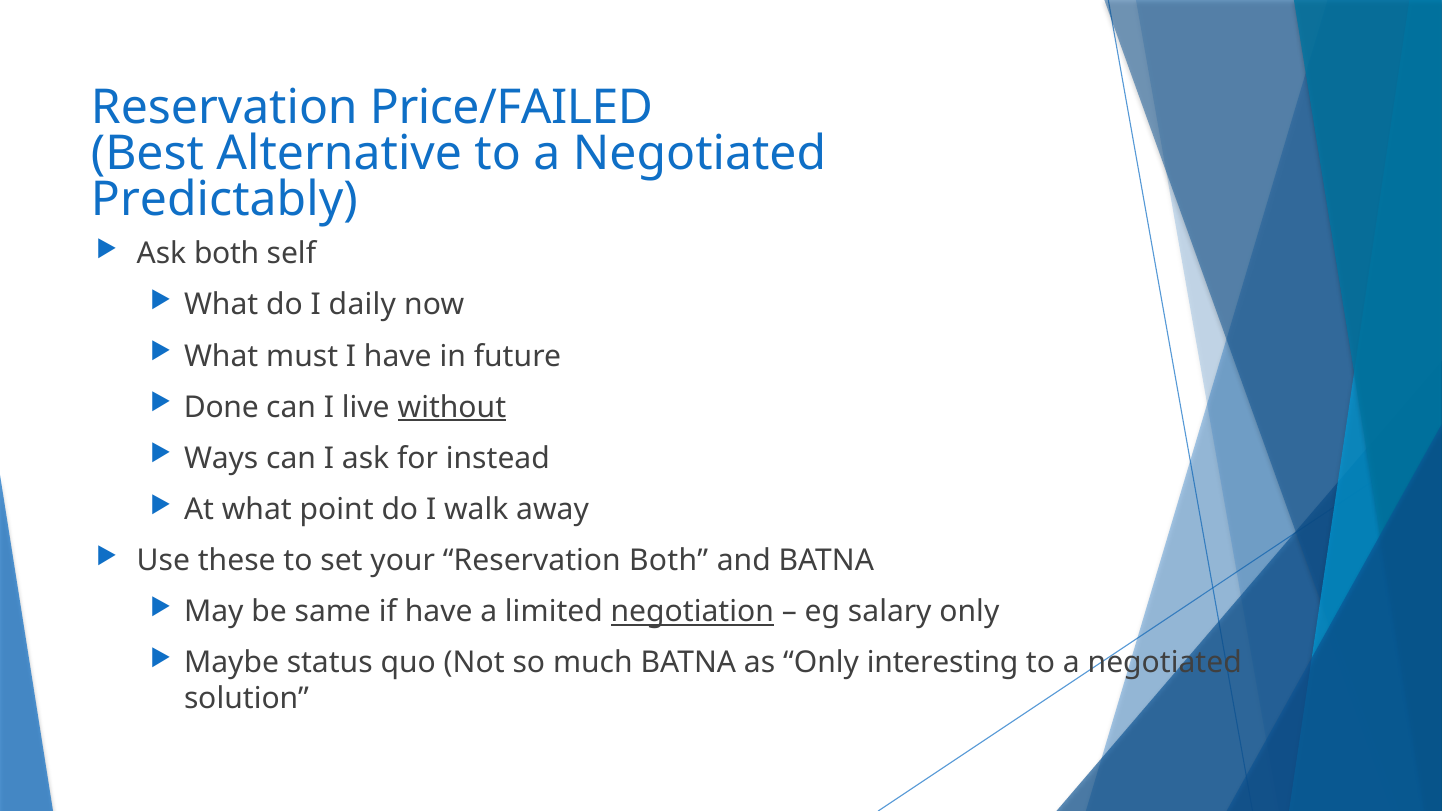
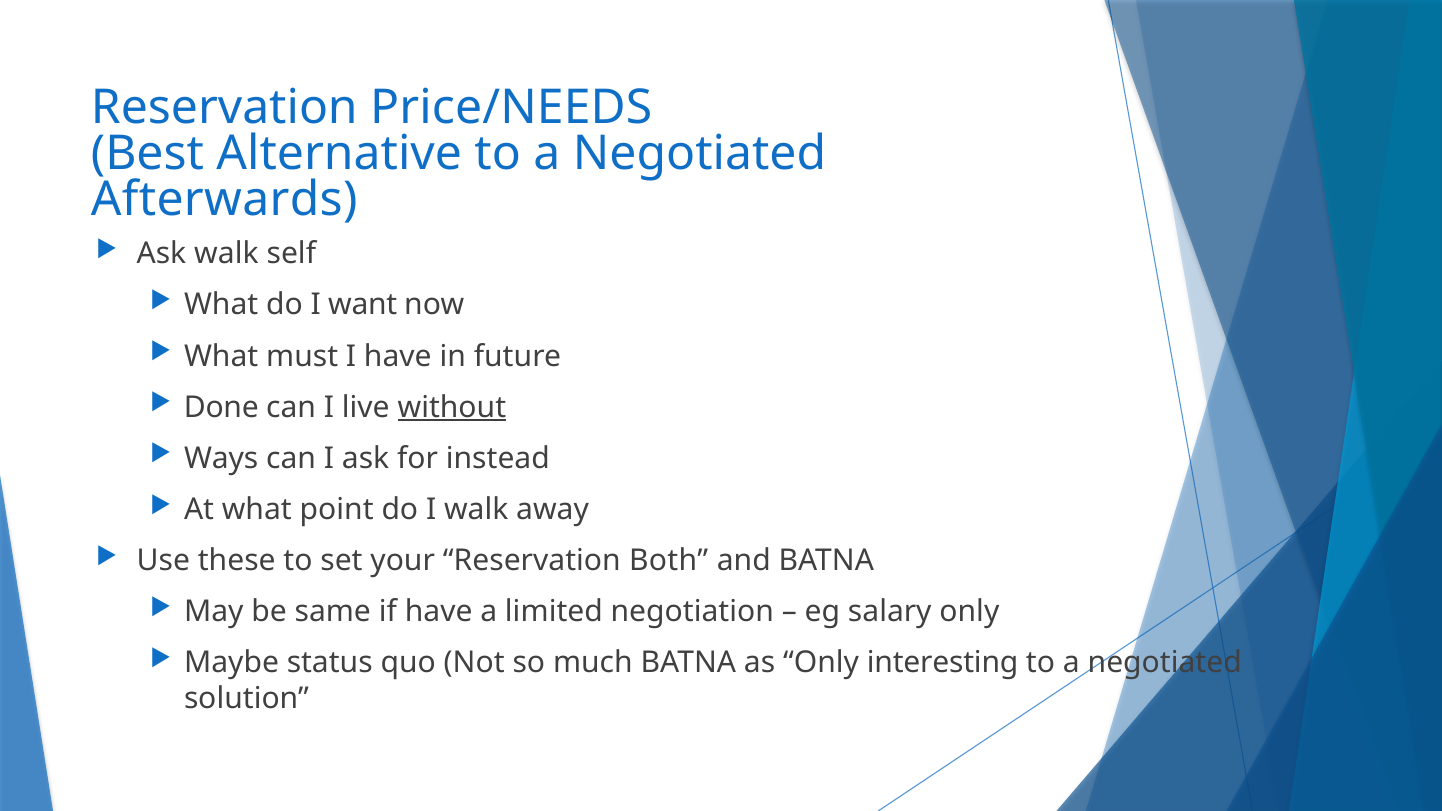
Price/FAILED: Price/FAILED -> Price/NEEDS (511, 108)
Predictably: Predictably -> Afterwards (224, 200)
Ask both: both -> walk (226, 254)
daily: daily -> want (363, 305)
negotiation underline: present -> none (692, 612)
